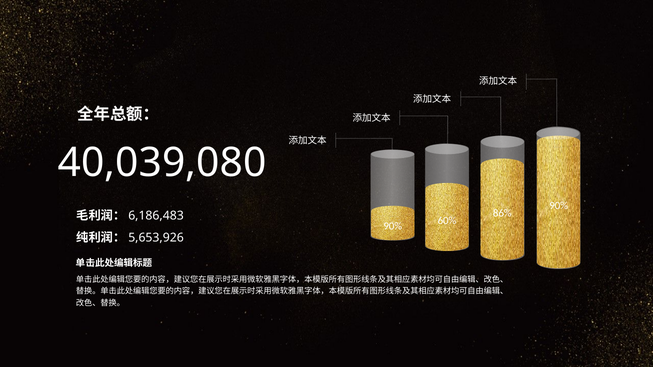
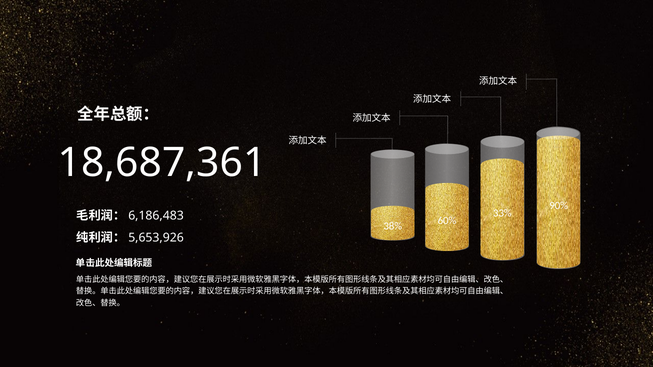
40,039,080: 40,039,080 -> 18,687,361 (162, 163)
86%: 86% -> 33% (502, 213)
90%: 90% -> 38% (393, 227)
